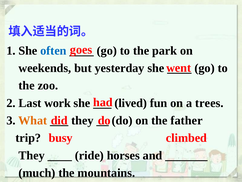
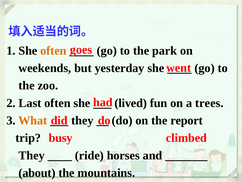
often colour: blue -> orange (53, 51)
Last work: work -> often (57, 103)
father: father -> report (187, 120)
much: much -> about (37, 172)
